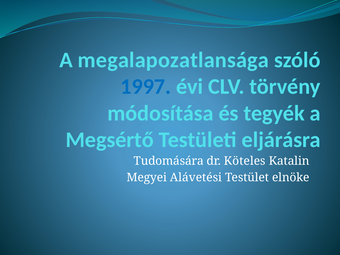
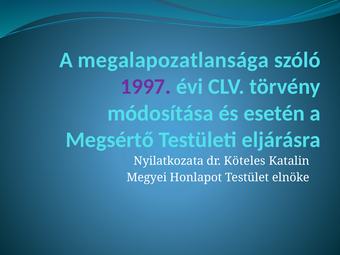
1997 colour: blue -> purple (146, 87)
tegyék: tegyék -> esetén (274, 113)
Tudomására: Tudomására -> Nyilatkozata (169, 161)
Alávetési: Alávetési -> Honlapot (196, 178)
